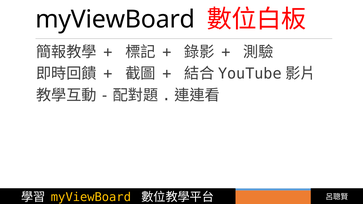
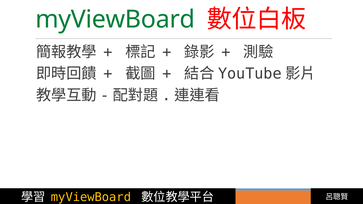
myViewBoard colour: black -> green (115, 20)
